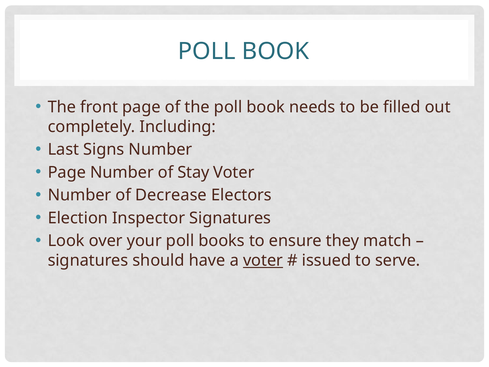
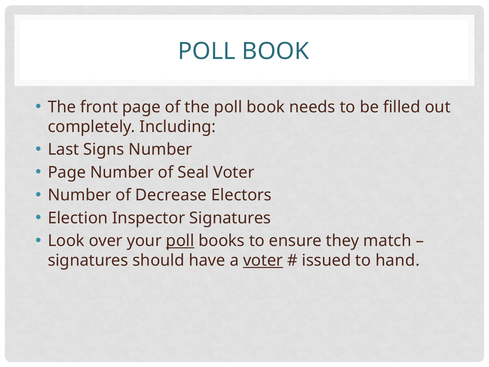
Stay: Stay -> Seal (193, 172)
poll underline: none -> present (180, 241)
serve: serve -> hand (398, 260)
